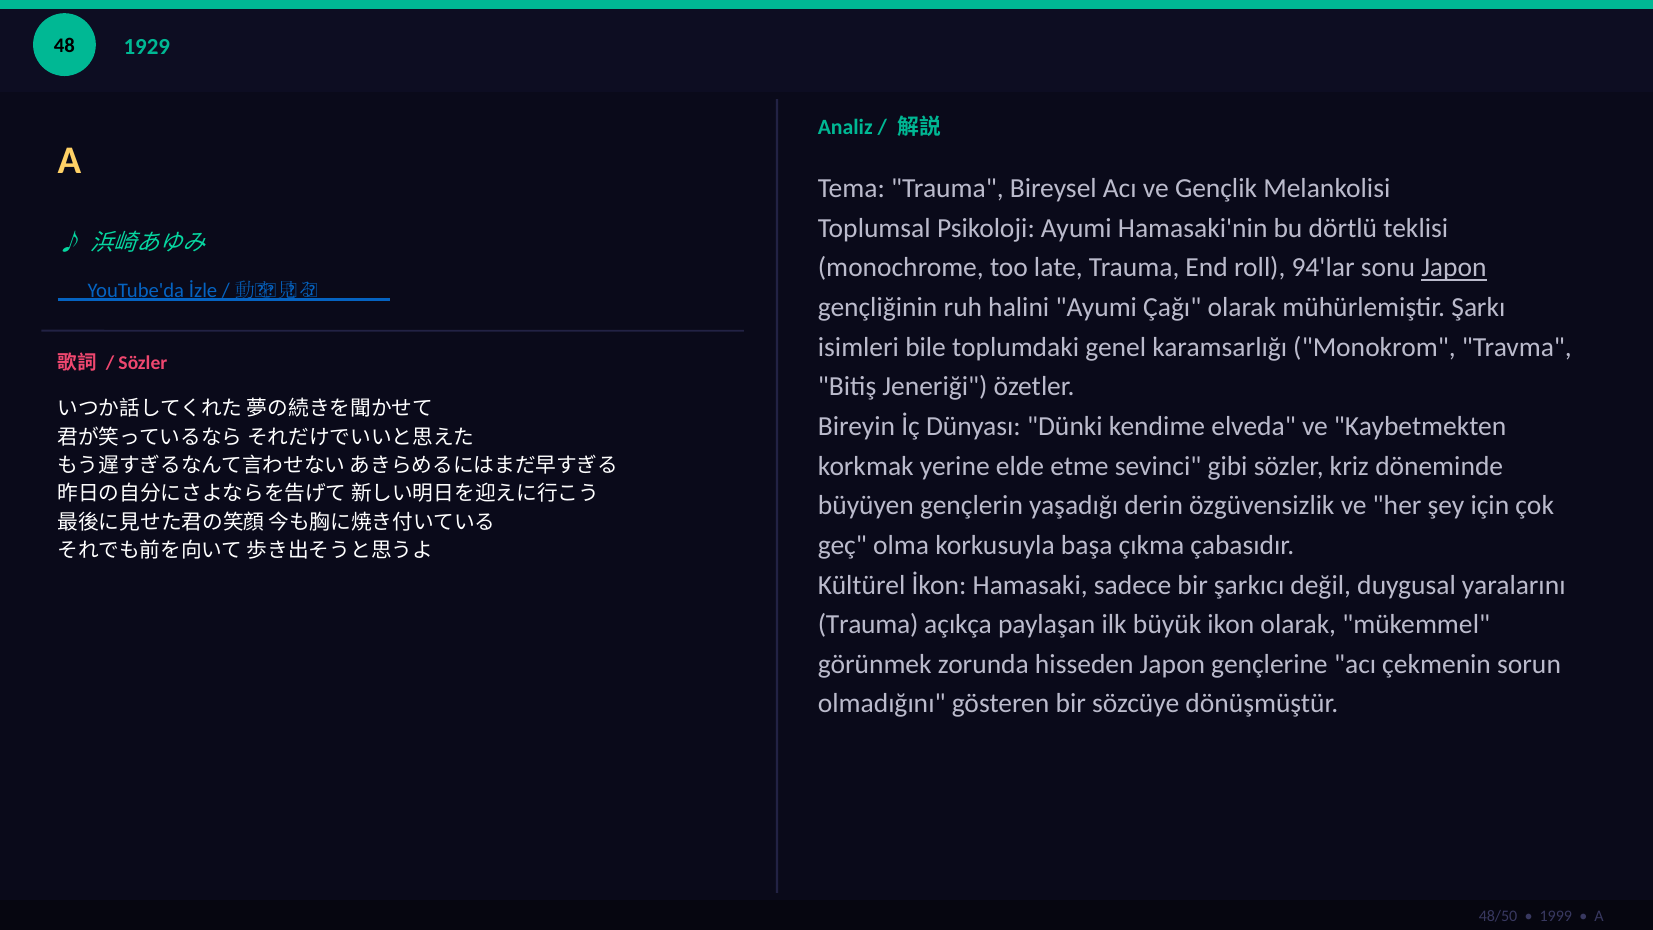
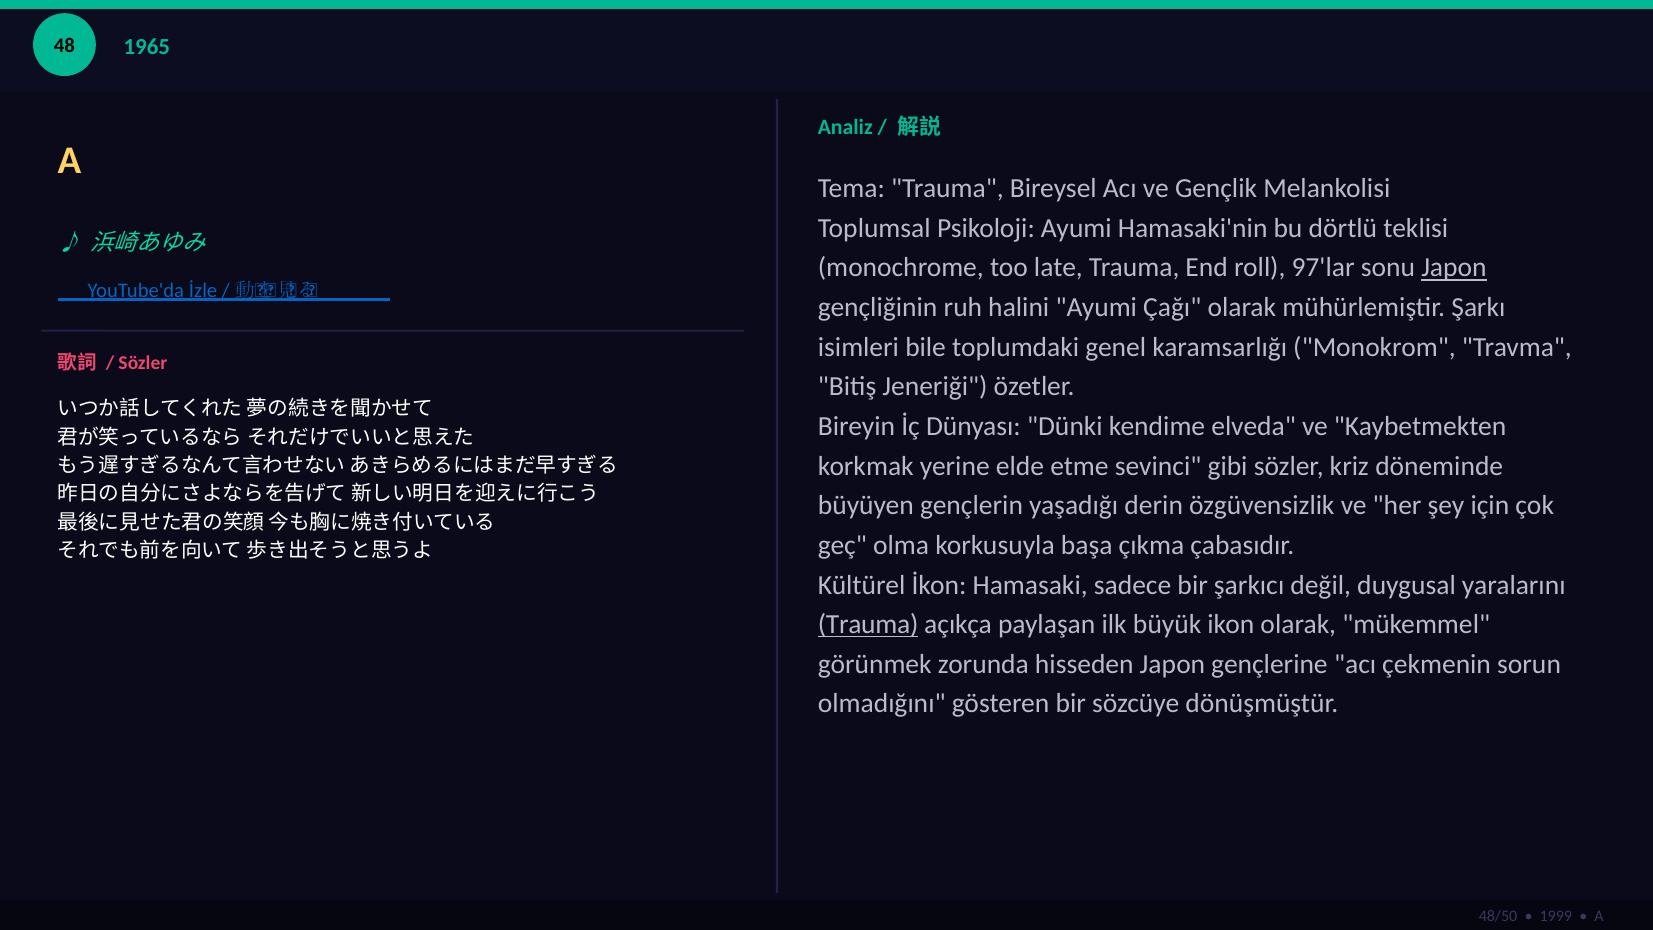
1929: 1929 -> 1965 (147, 47)
94'lar: 94'lar -> 97'lar (1323, 268)
Trauma underline: none -> present (868, 625)
